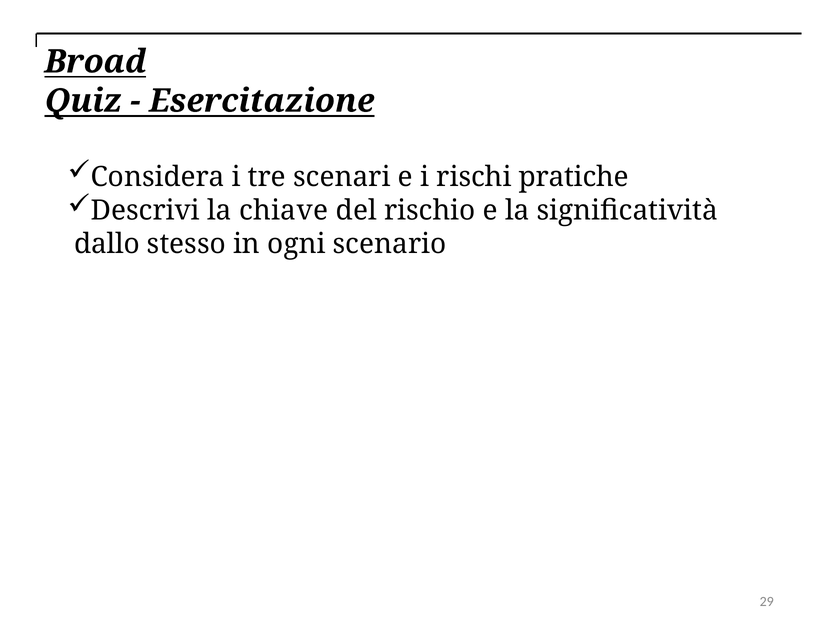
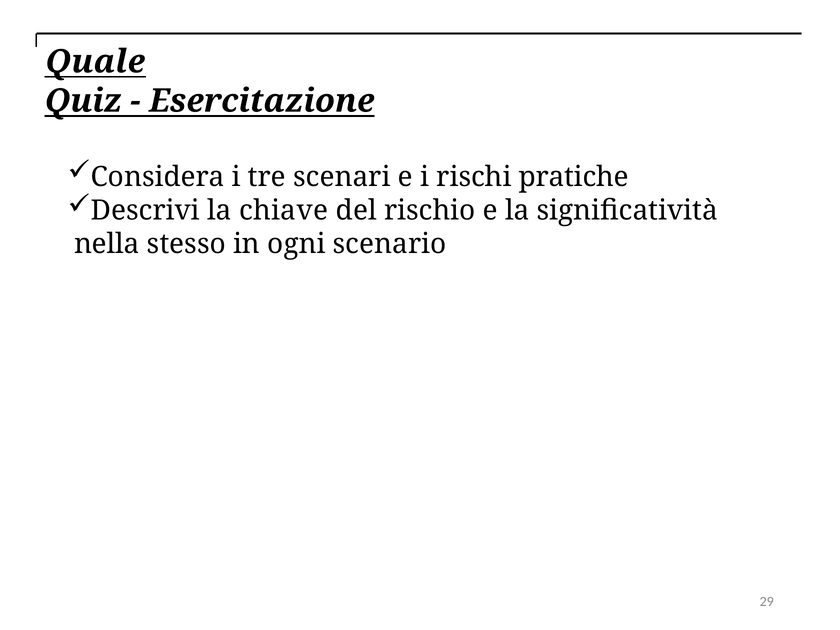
Broad: Broad -> Quale (95, 62)
dallo: dallo -> nella (107, 244)
